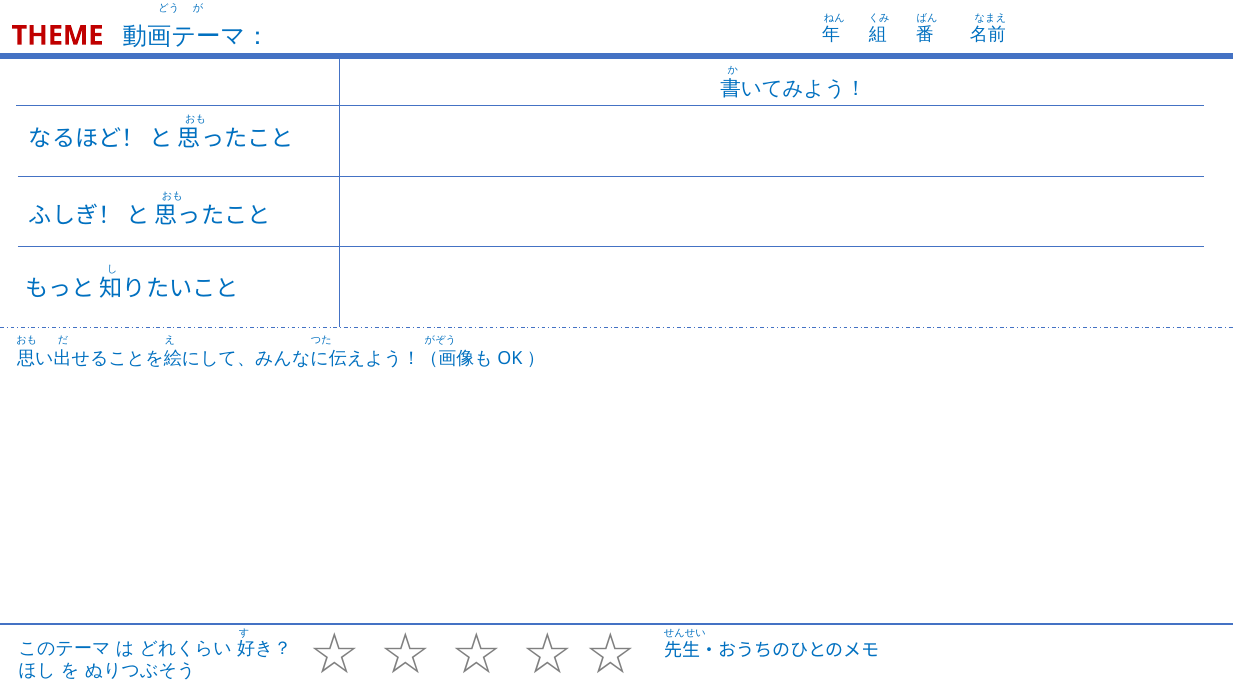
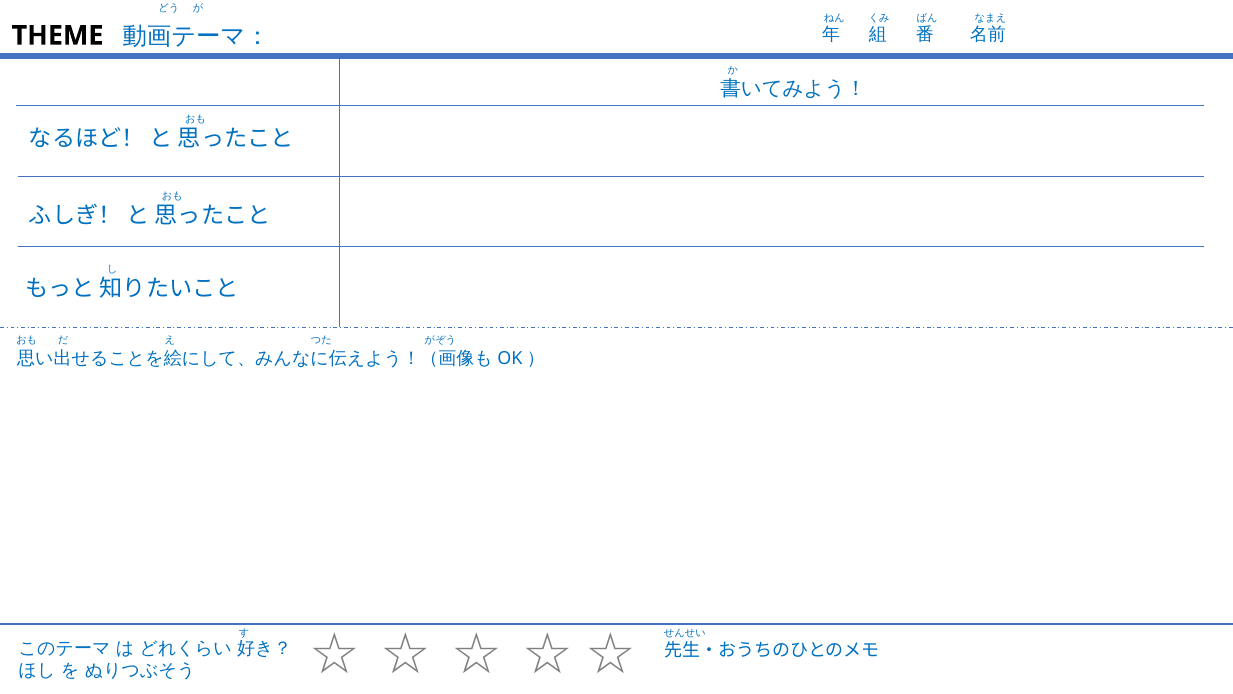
THEME colour: red -> black (58, 36)
